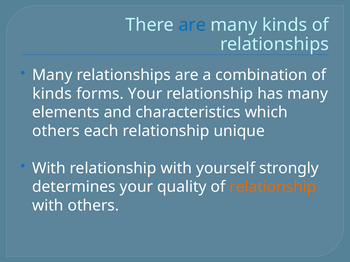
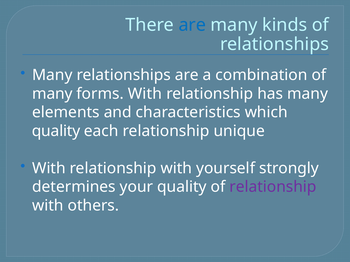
kinds: kinds -> many (52, 94)
forms Your: Your -> With (145, 94)
others: others -> quality (56, 131)
relationship colour: orange -> purple (273, 187)
